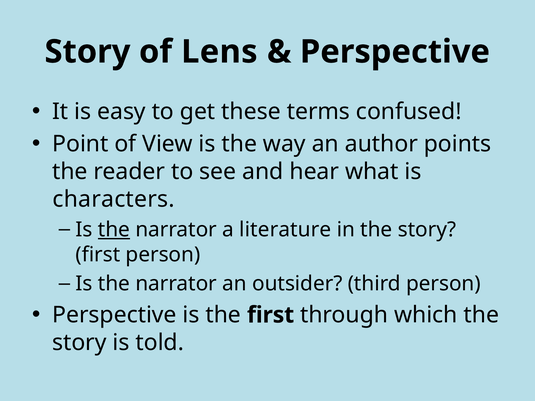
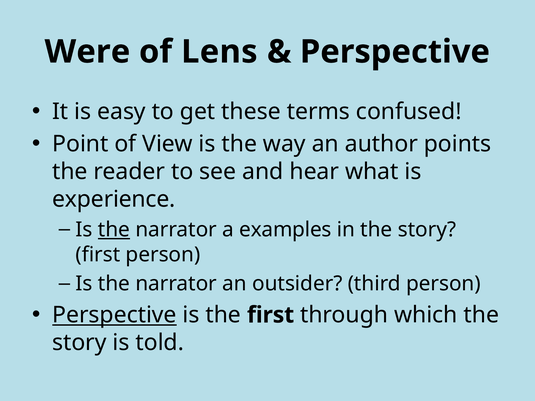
Story: Story -> Were (87, 52)
characters: characters -> experience (114, 199)
literature: literature -> examples (285, 230)
Perspective underline: none -> present (114, 315)
